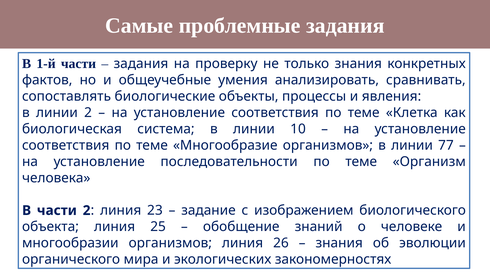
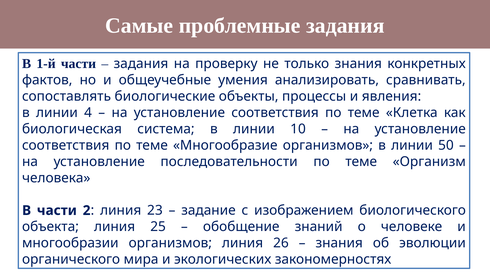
линии 2: 2 -> 4 (88, 113)
77: 77 -> 50 (446, 146)
